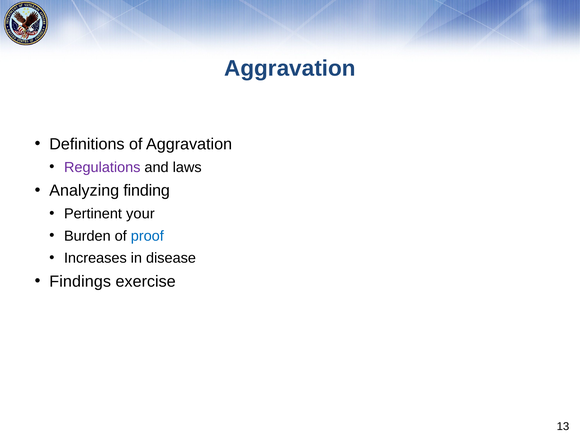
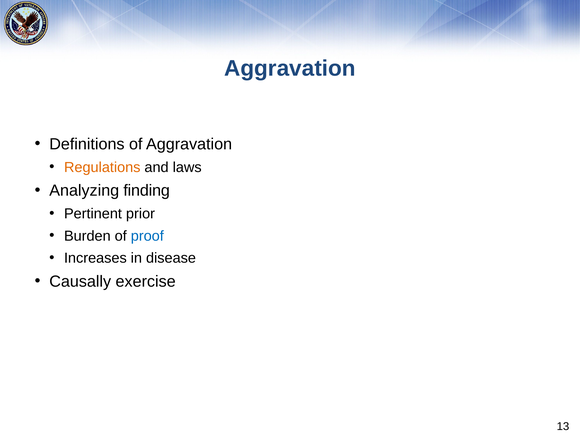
Regulations colour: purple -> orange (102, 167)
your: your -> prior (140, 214)
Findings: Findings -> Causally (80, 282)
